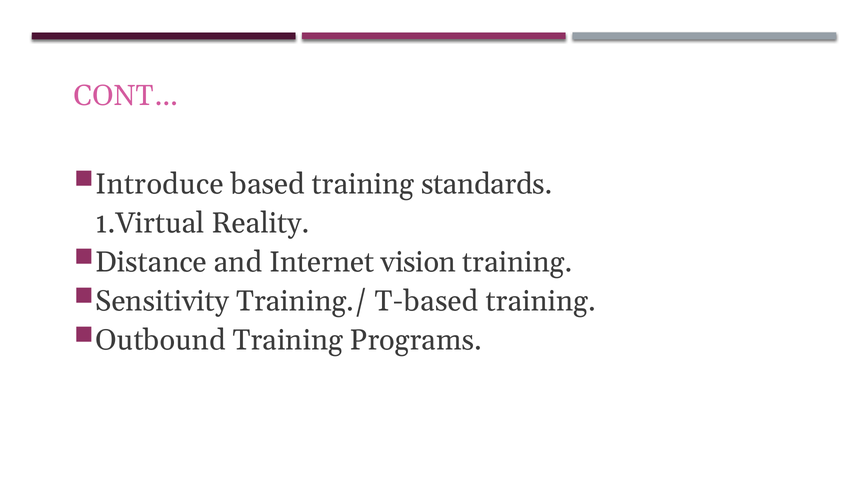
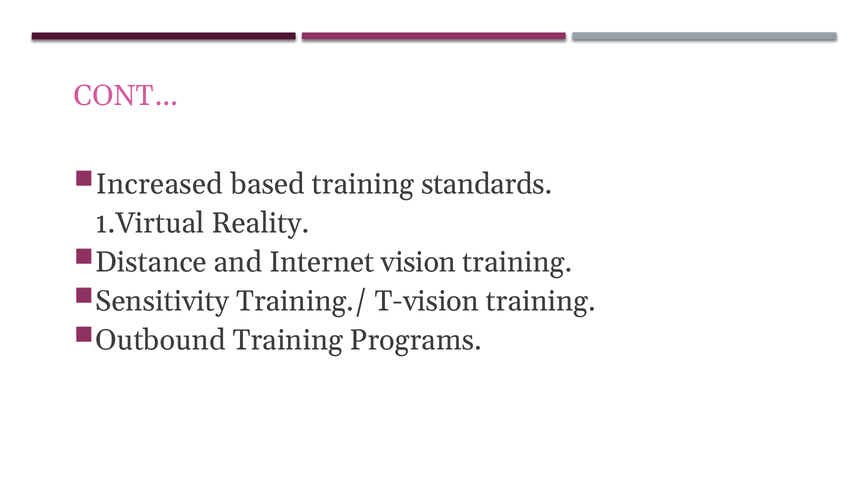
Introduce: Introduce -> Increased (159, 184)
T-based: T-based -> T-vision (427, 301)
